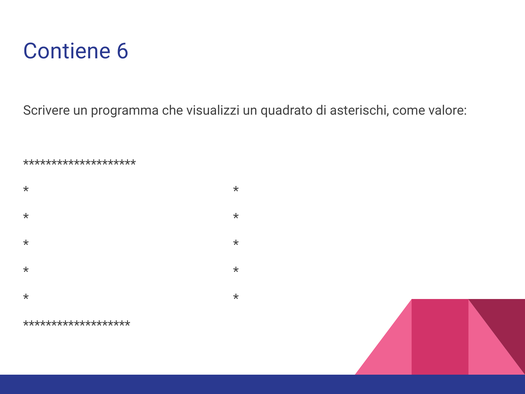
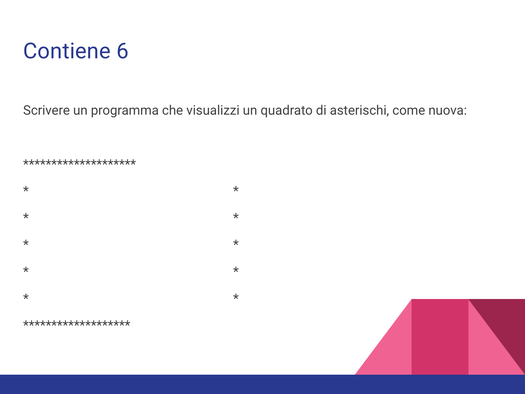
valore: valore -> nuova (448, 111)
